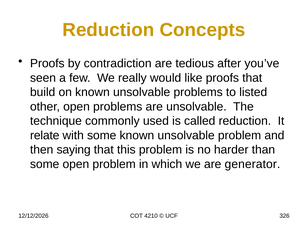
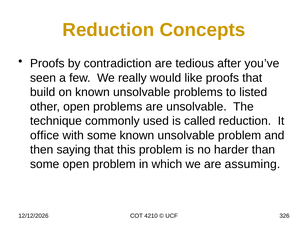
relate: relate -> office (45, 135)
generator: generator -> assuming (252, 164)
